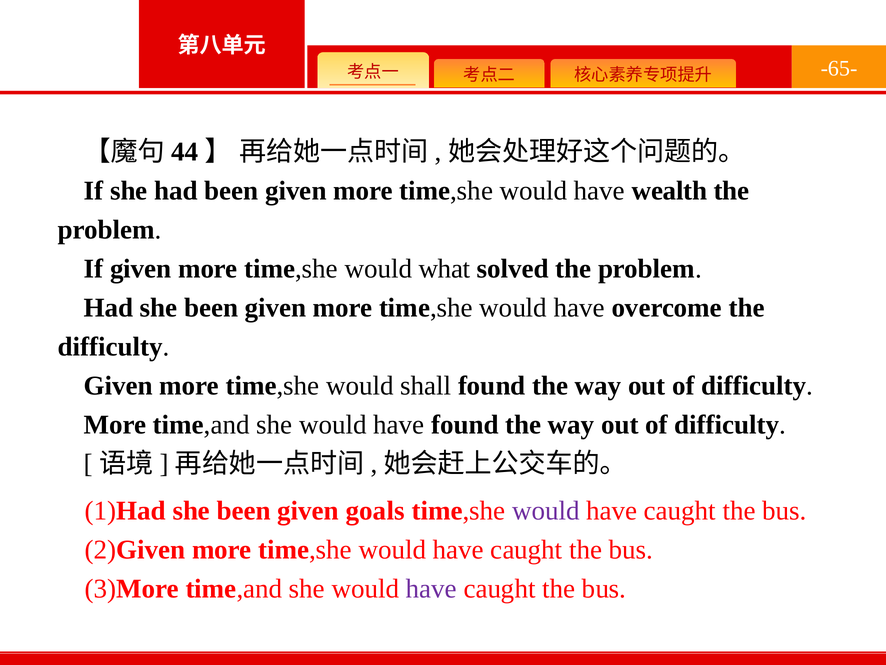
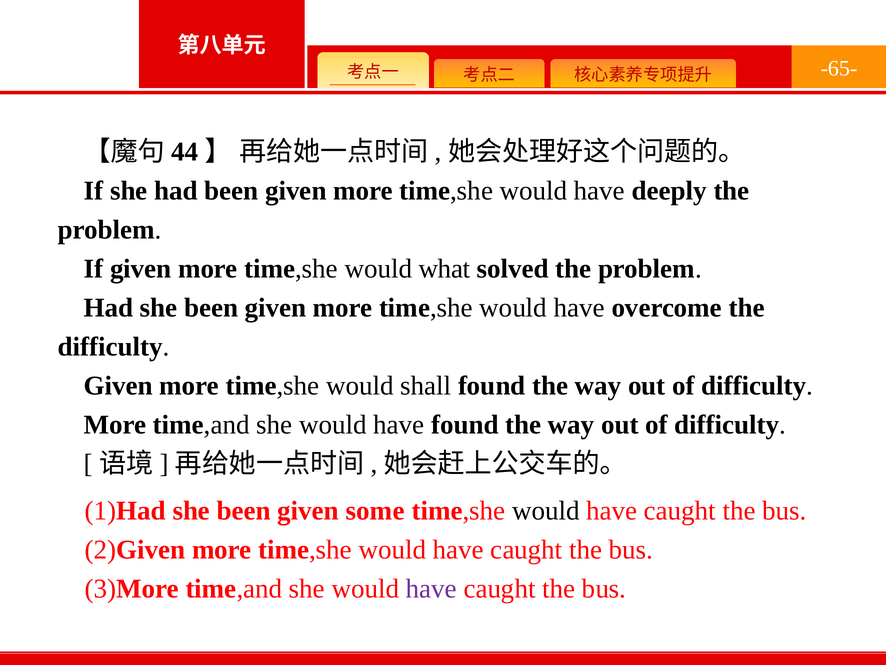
wealth: wealth -> deeply (669, 191)
goals: goals -> some (375, 511)
would colour: purple -> black (546, 511)
